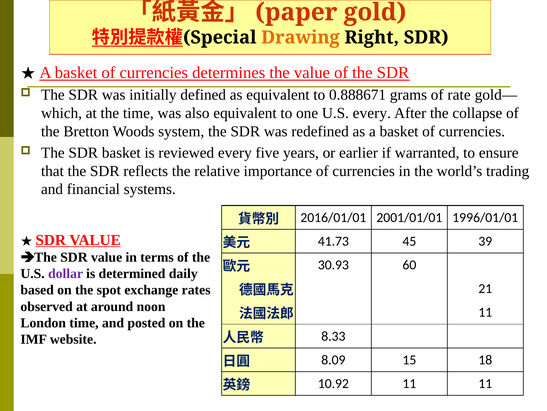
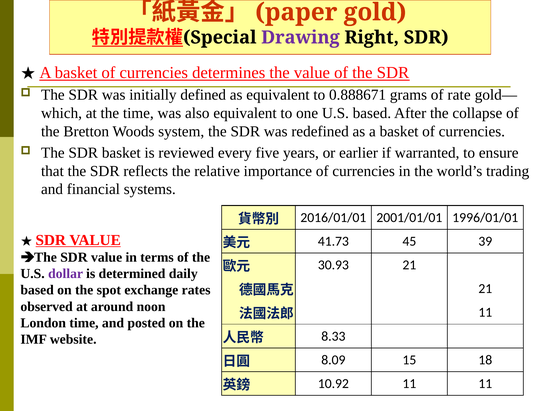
Drawing colour: orange -> purple (300, 37)
U.S every: every -> based (372, 113)
30.93 60: 60 -> 21 (409, 265)
